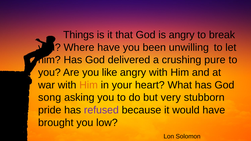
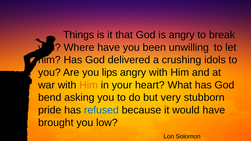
pure: pure -> idols (215, 60)
like: like -> lips (110, 73)
song: song -> bend (50, 98)
refused colour: purple -> blue (101, 110)
